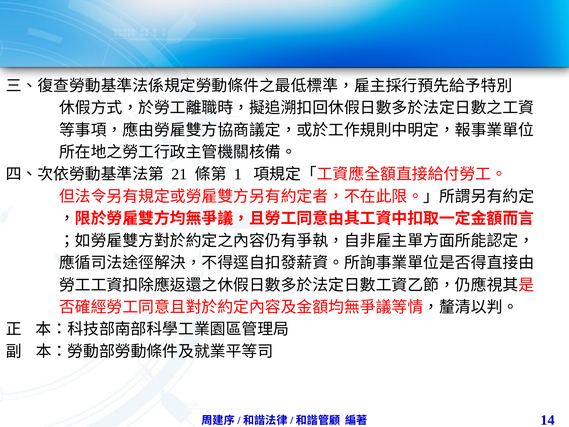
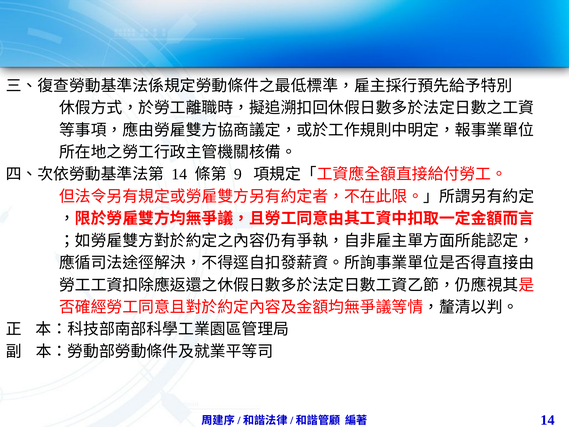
21: 21 -> 14 (179, 174)
1: 1 -> 9 (238, 174)
